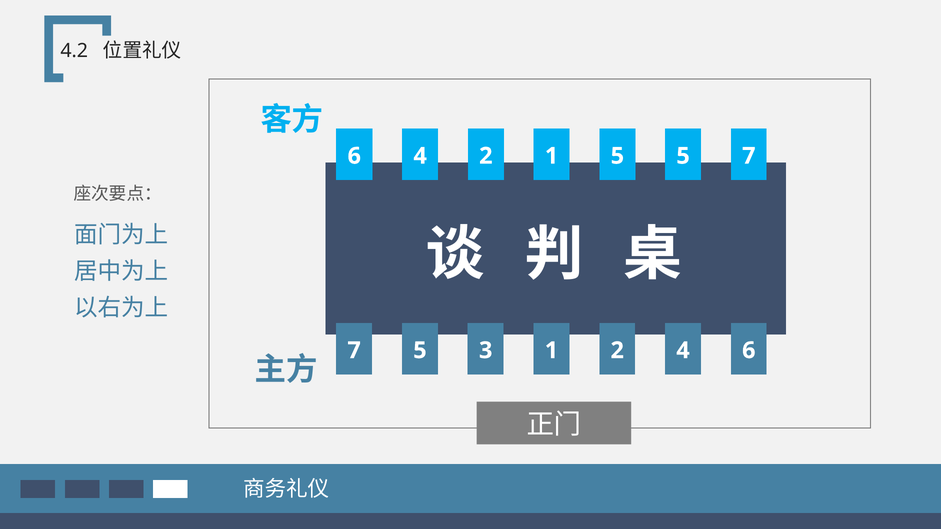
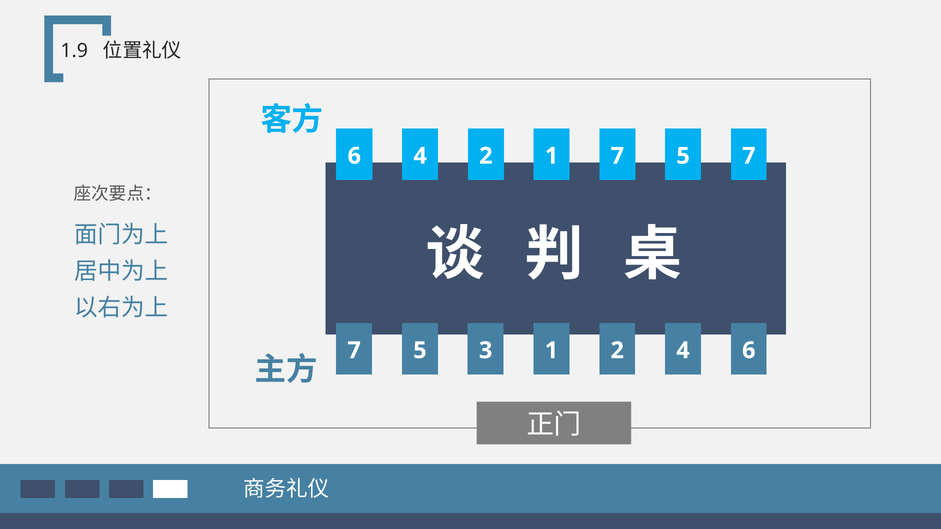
4.2: 4.2 -> 1.9 (74, 51)
1 5: 5 -> 7 (617, 156)
